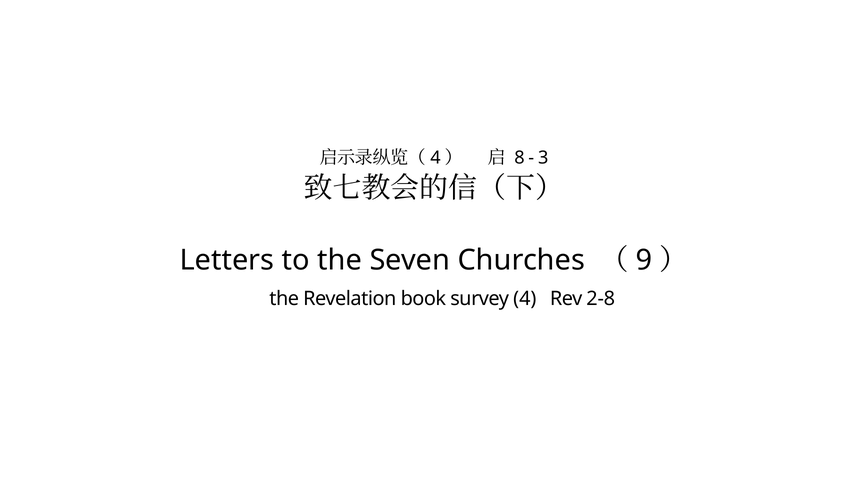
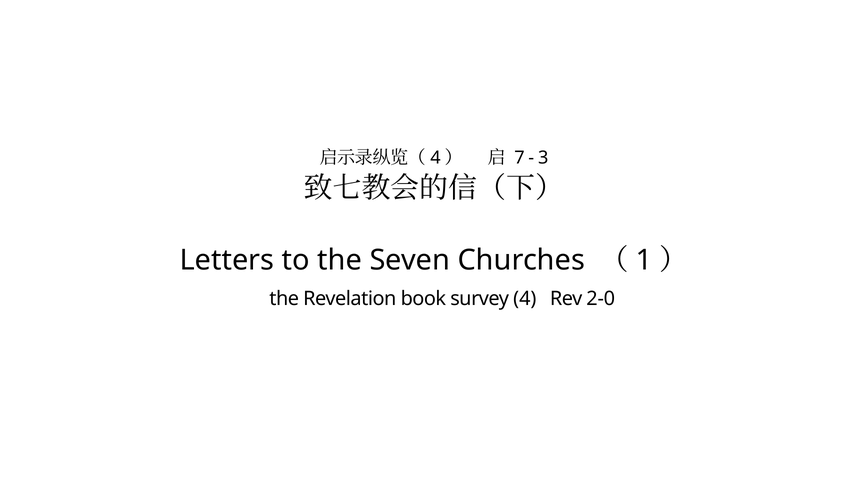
8: 8 -> 7 (519, 158)
9: 9 -> 1 (644, 260)
2-8: 2-8 -> 2-0 (601, 299)
